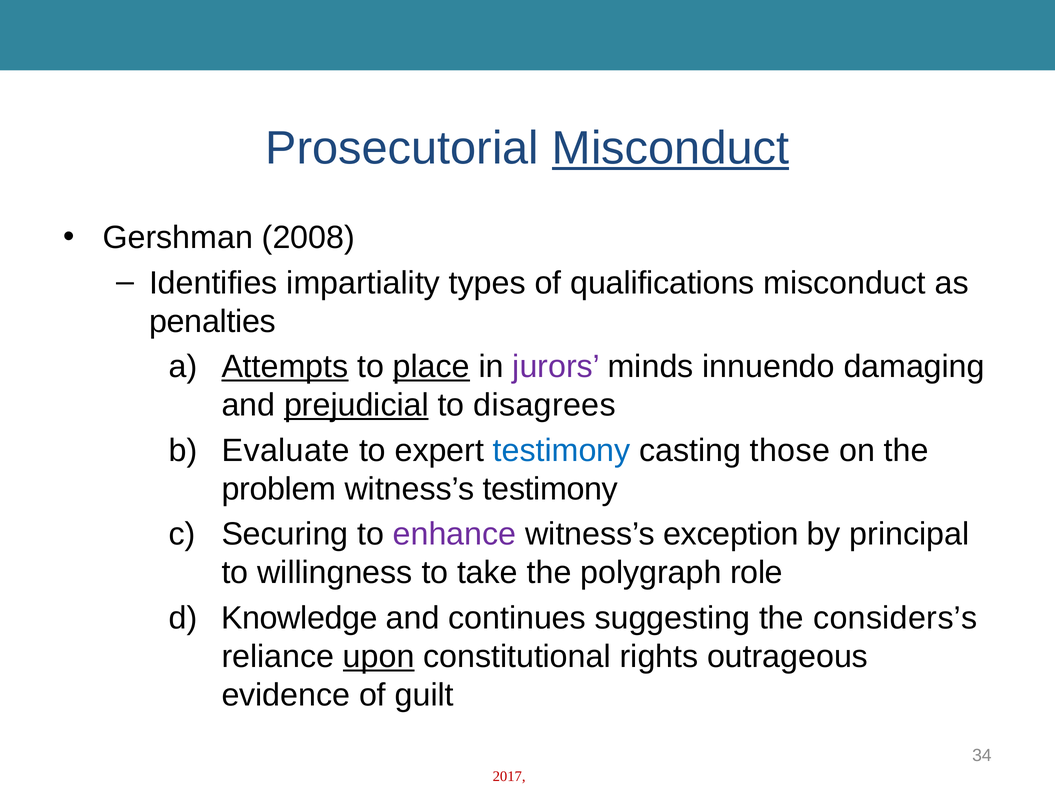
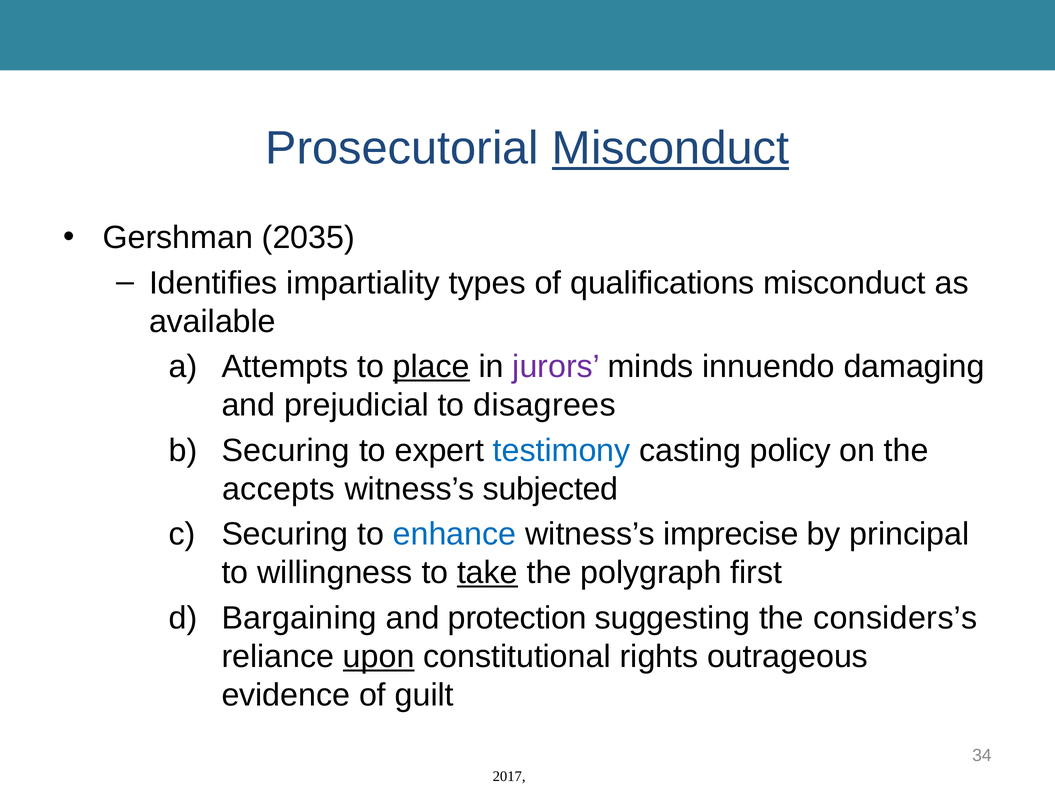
2008: 2008 -> 2035 (308, 238)
penalties: penalties -> available (212, 322)
Attempts underline: present -> none (285, 367)
prejudicial underline: present -> none (356, 405)
Evaluate: Evaluate -> Securing (286, 451)
those: those -> policy (790, 451)
problem: problem -> accepts (279, 489)
witness’s testimony: testimony -> subjected (550, 489)
enhance colour: purple -> blue (455, 534)
exception: exception -> imprecise (731, 534)
take underline: none -> present (487, 573)
role: role -> first (756, 573)
Knowledge: Knowledge -> Bargaining (299, 618)
continues: continues -> protection (517, 618)
2017 colour: red -> black (509, 777)
